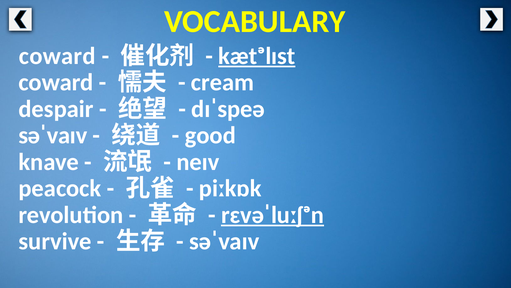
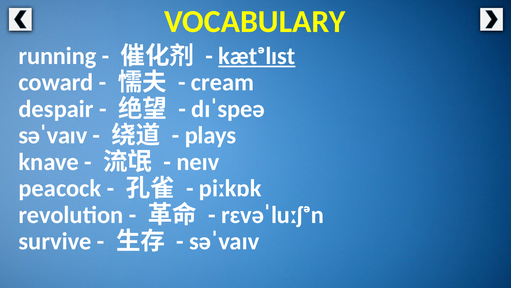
coward: coward -> running (57, 56)
good: good -> plays (210, 135)
rɛvəˈluːʃᵊn underline: present -> none (273, 215)
